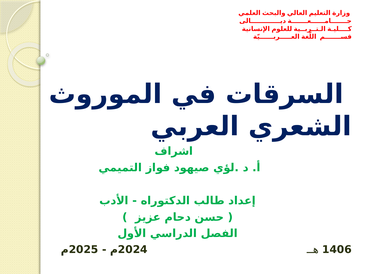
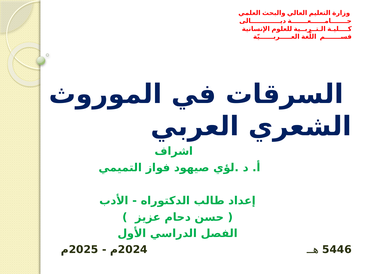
1406: 1406 -> 5446 (337, 249)
